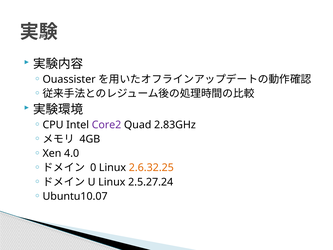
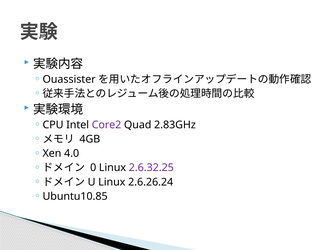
2.6.32.25 colour: orange -> purple (151, 168)
2.5.27.24: 2.5.27.24 -> 2.6.26.24 (151, 182)
Ubuntu10.07: Ubuntu10.07 -> Ubuntu10.85 (75, 196)
